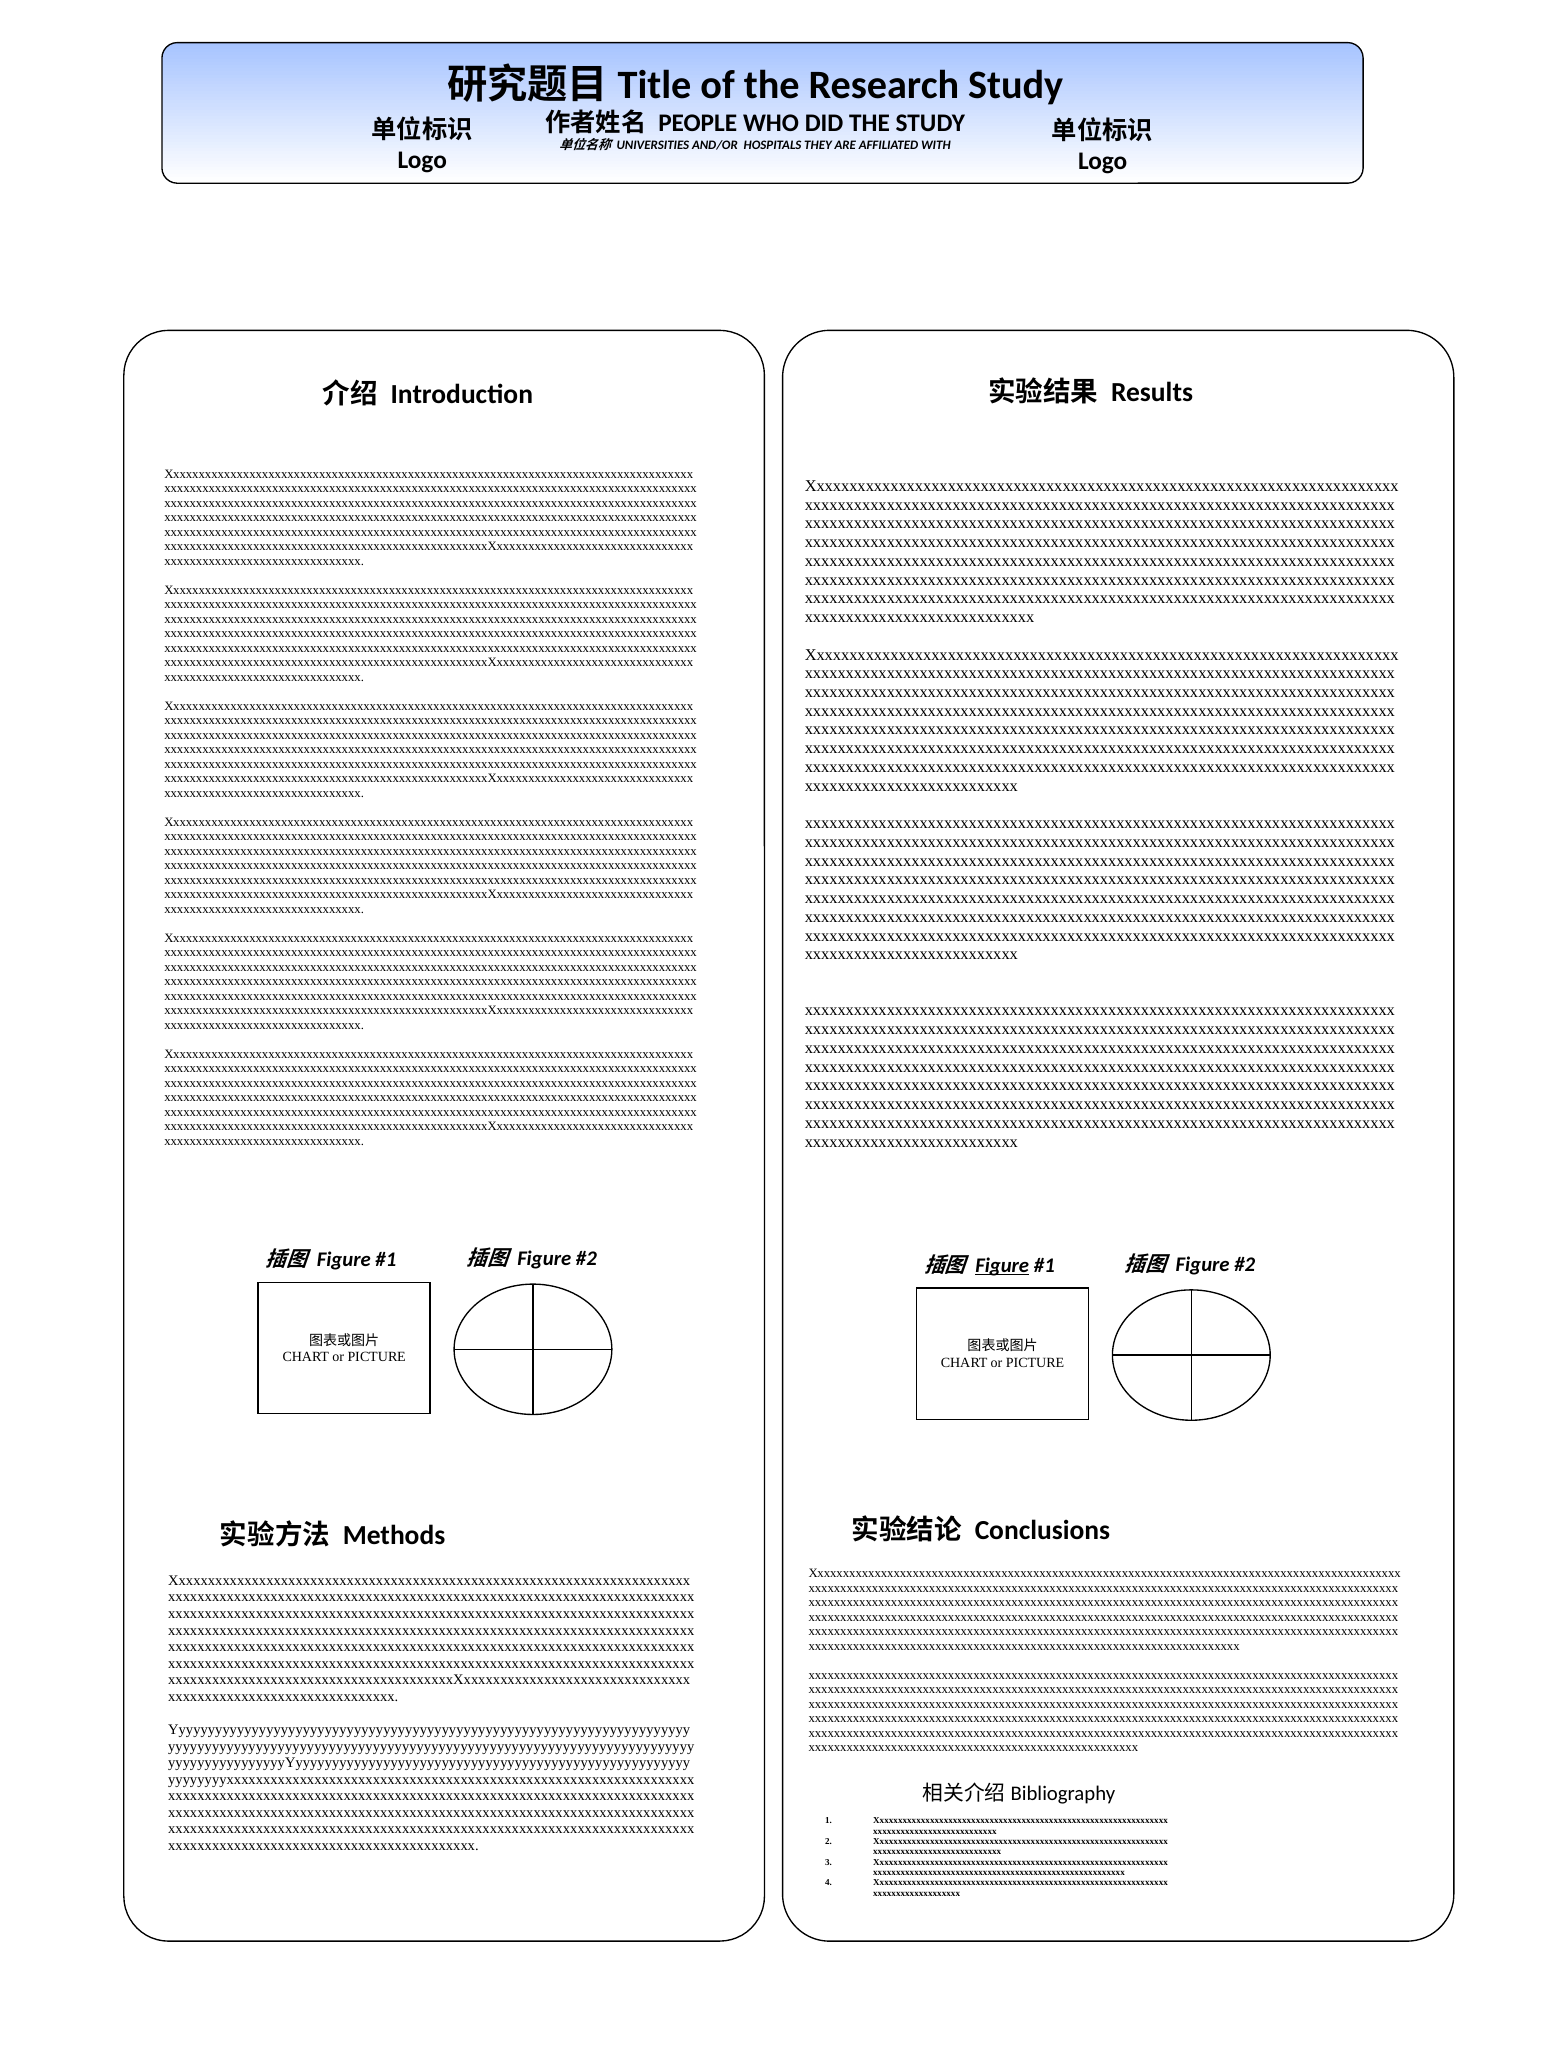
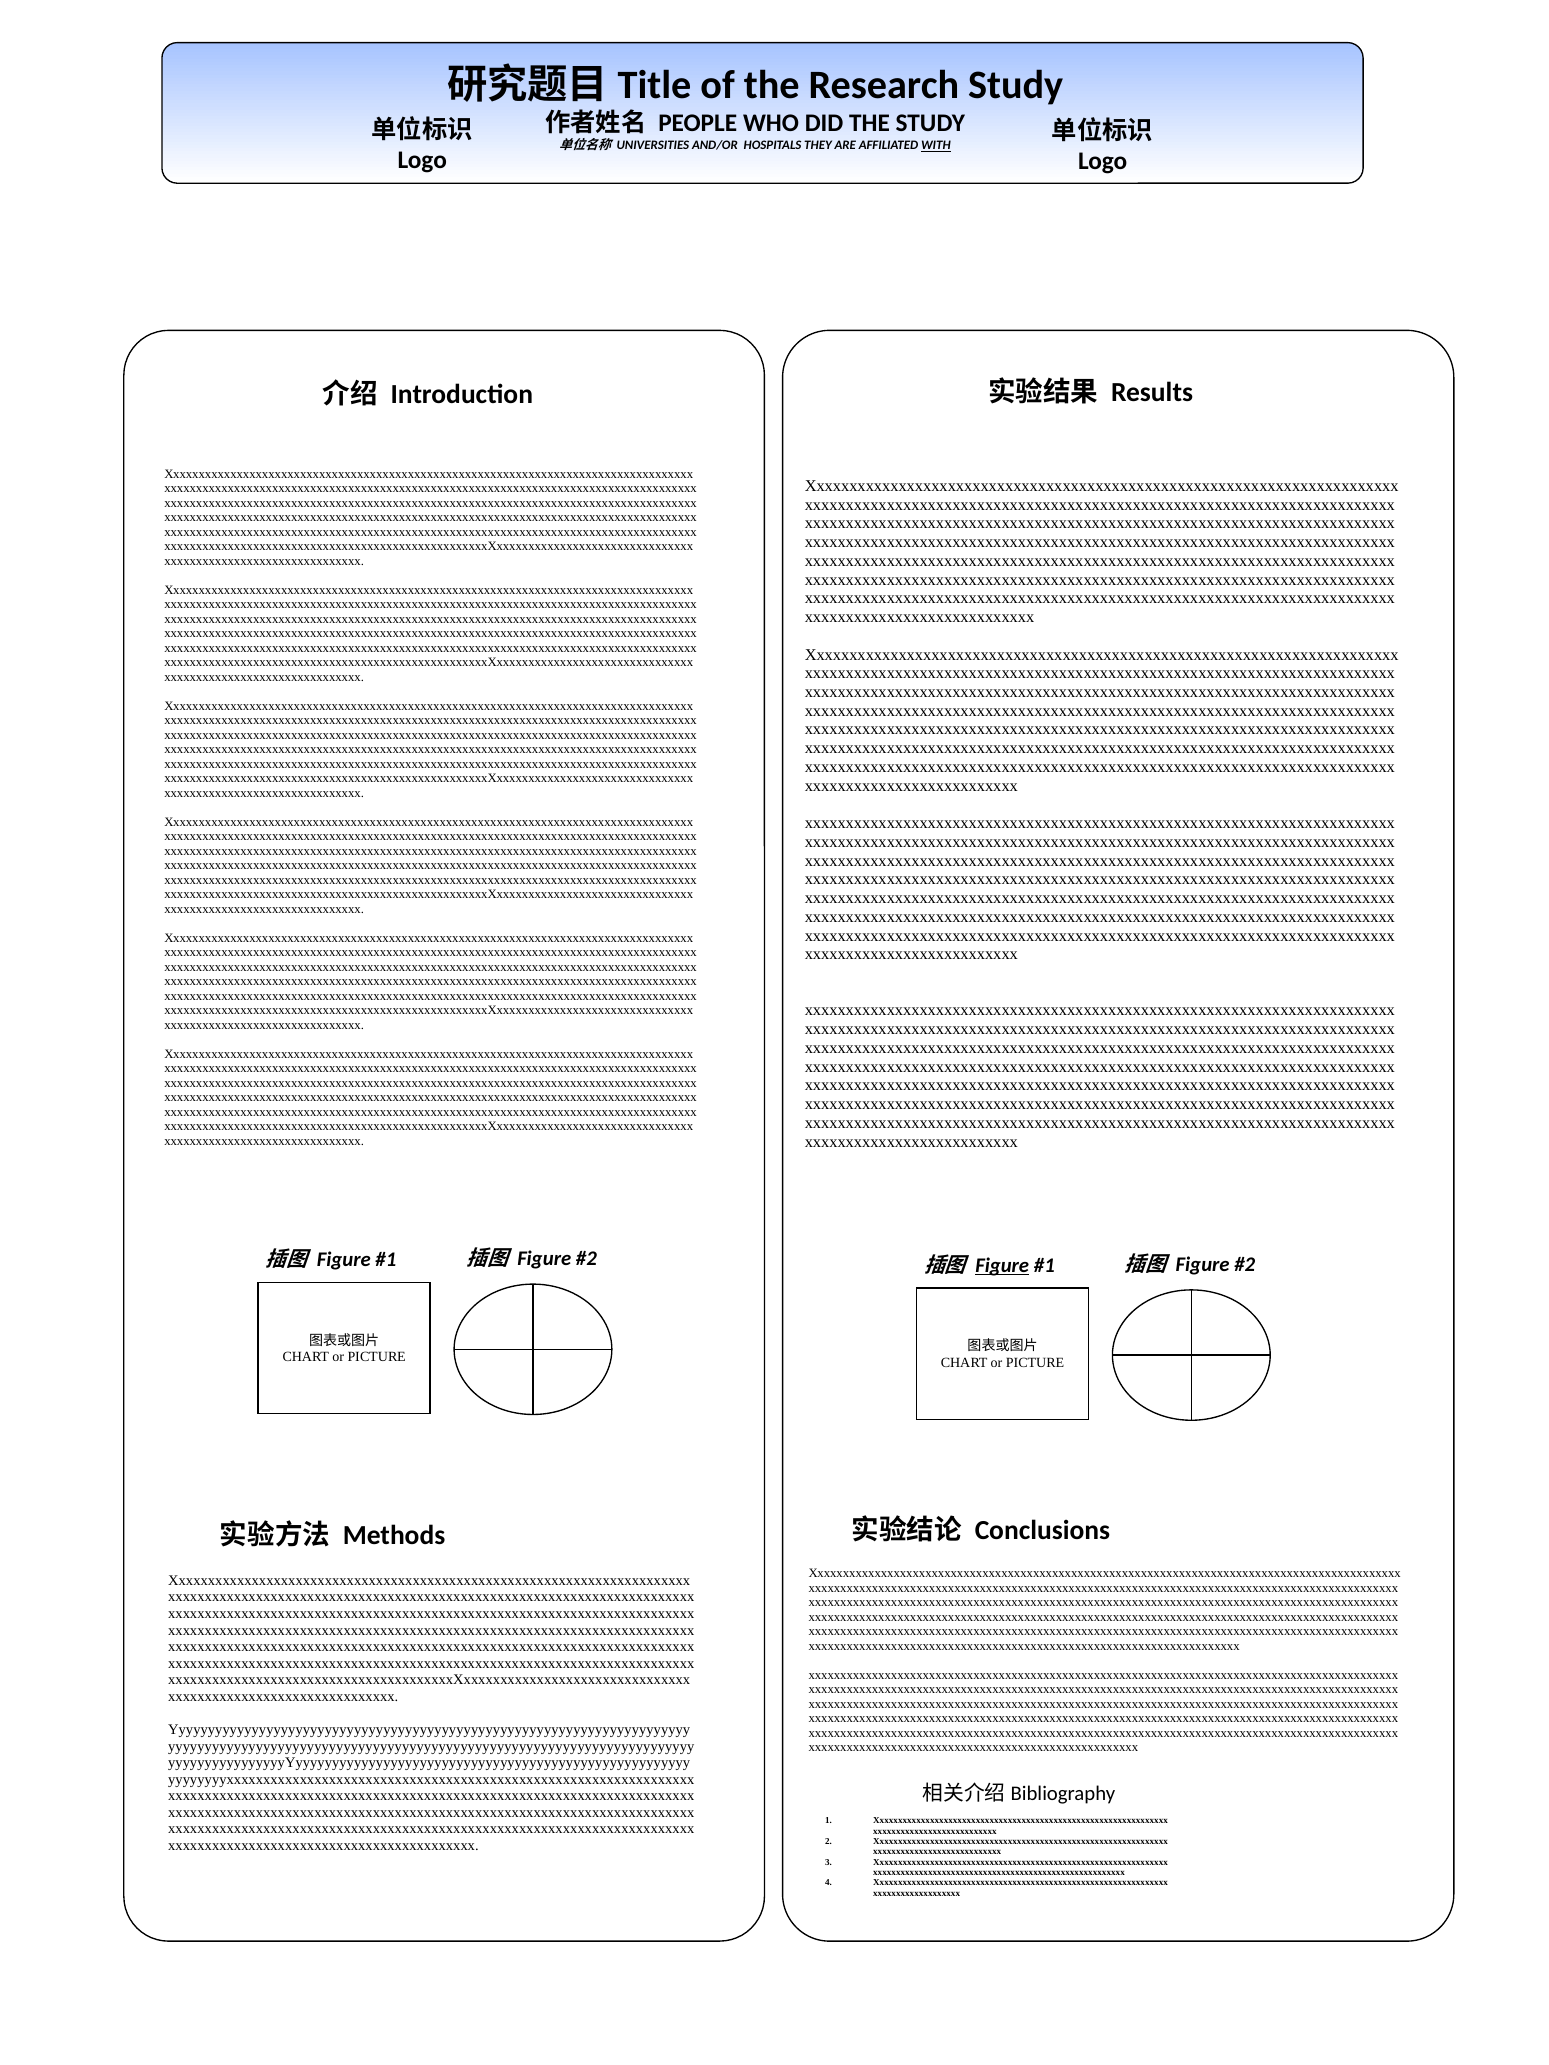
WITH underline: none -> present (936, 145)
